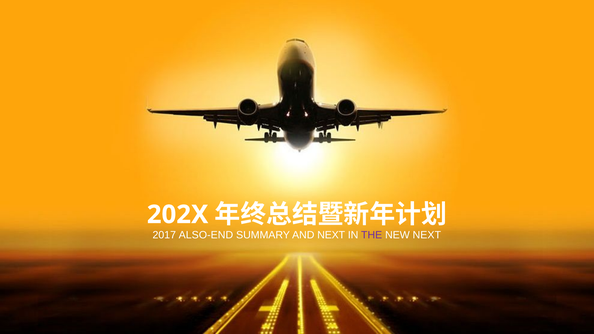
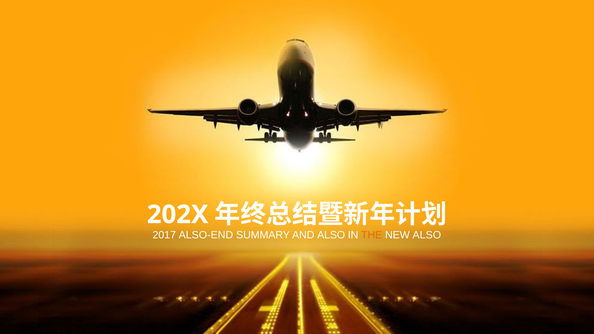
AND NEXT: NEXT -> ALSO (331, 235)
THE colour: purple -> orange (372, 235)
NEW NEXT: NEXT -> ALSO (427, 235)
